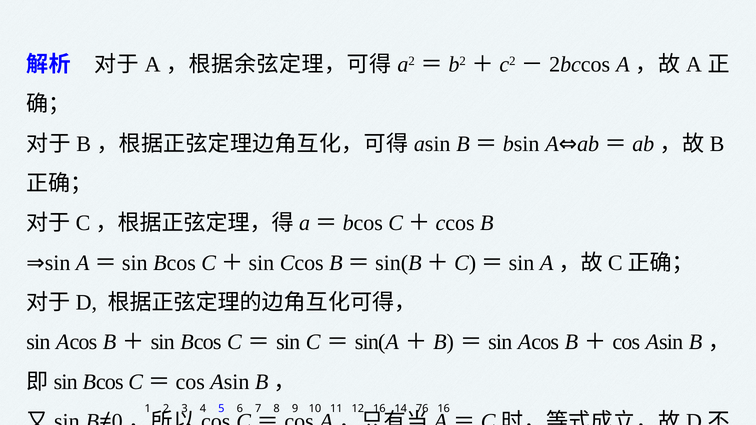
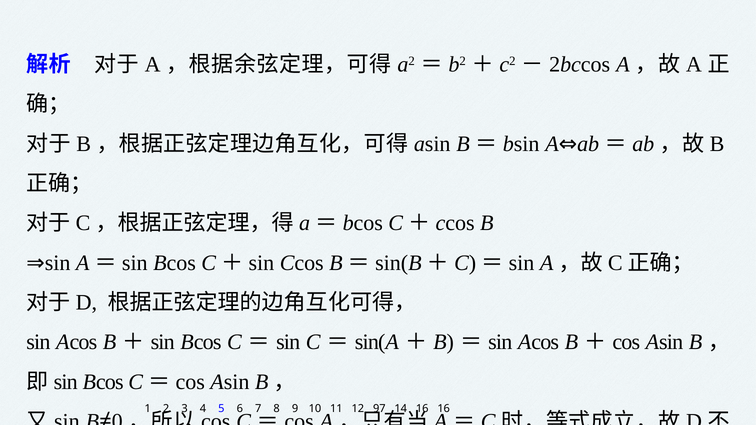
12 16: 16 -> 97 (379, 409)
14 76: 76 -> 16 (422, 409)
